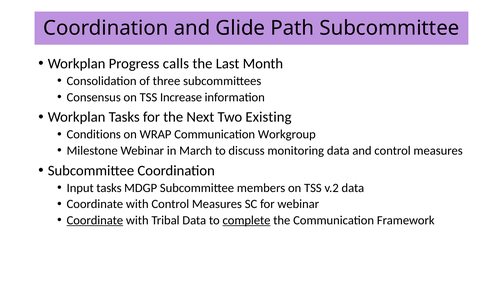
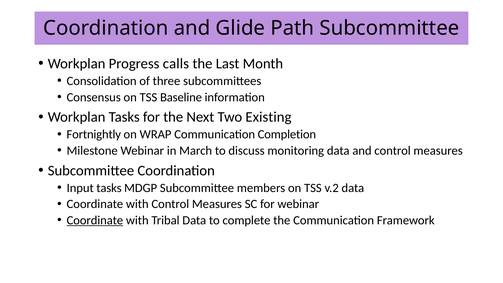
Increase: Increase -> Baseline (181, 97)
Conditions: Conditions -> Fortnightly (94, 134)
Workgroup: Workgroup -> Completion (287, 134)
complete underline: present -> none (247, 220)
